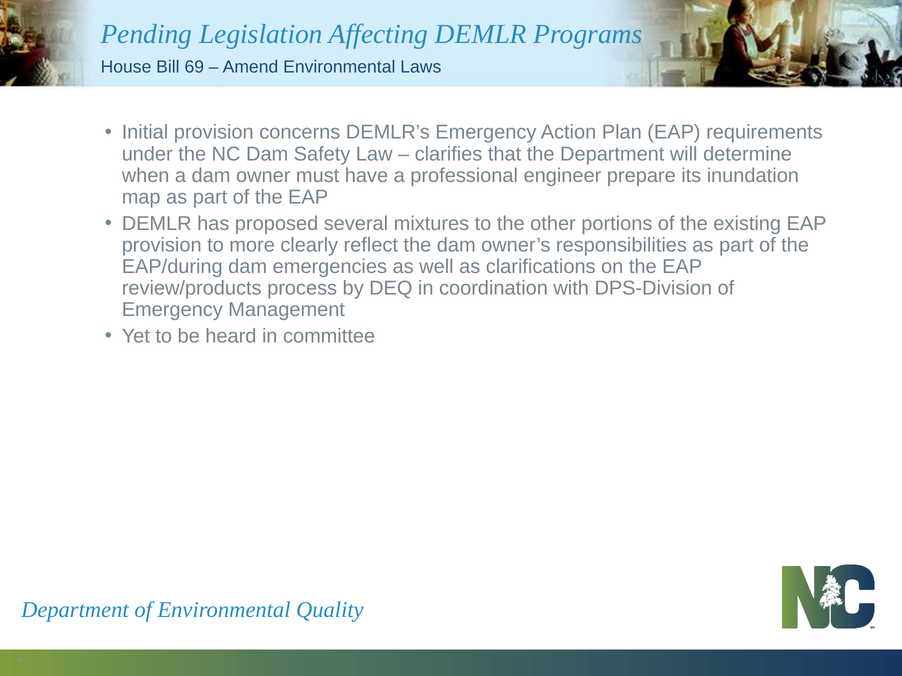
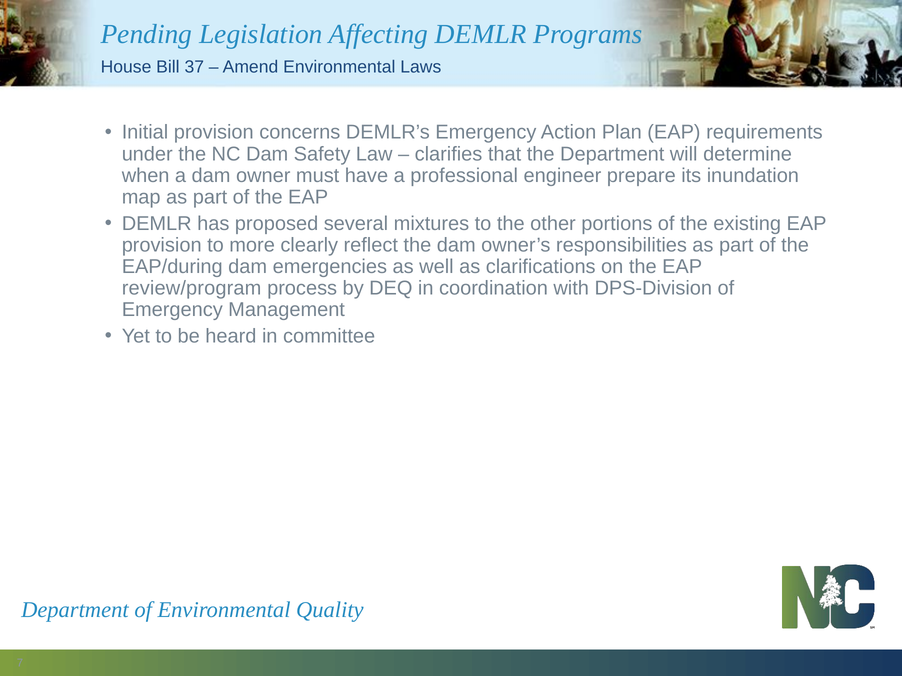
69: 69 -> 37 (194, 67)
review/products: review/products -> review/program (192, 288)
